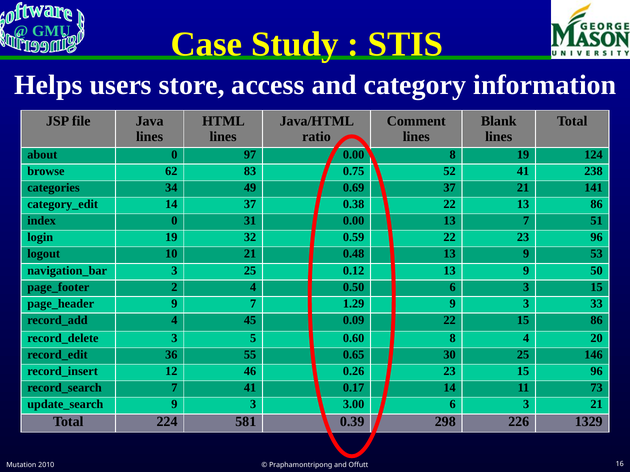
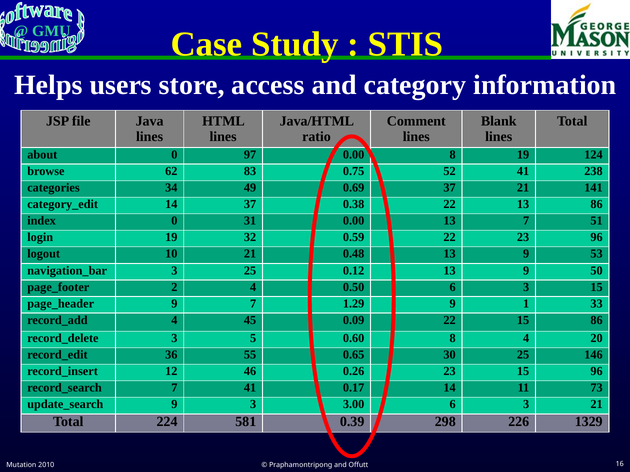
1.29 9 3: 3 -> 1 (526, 304)
